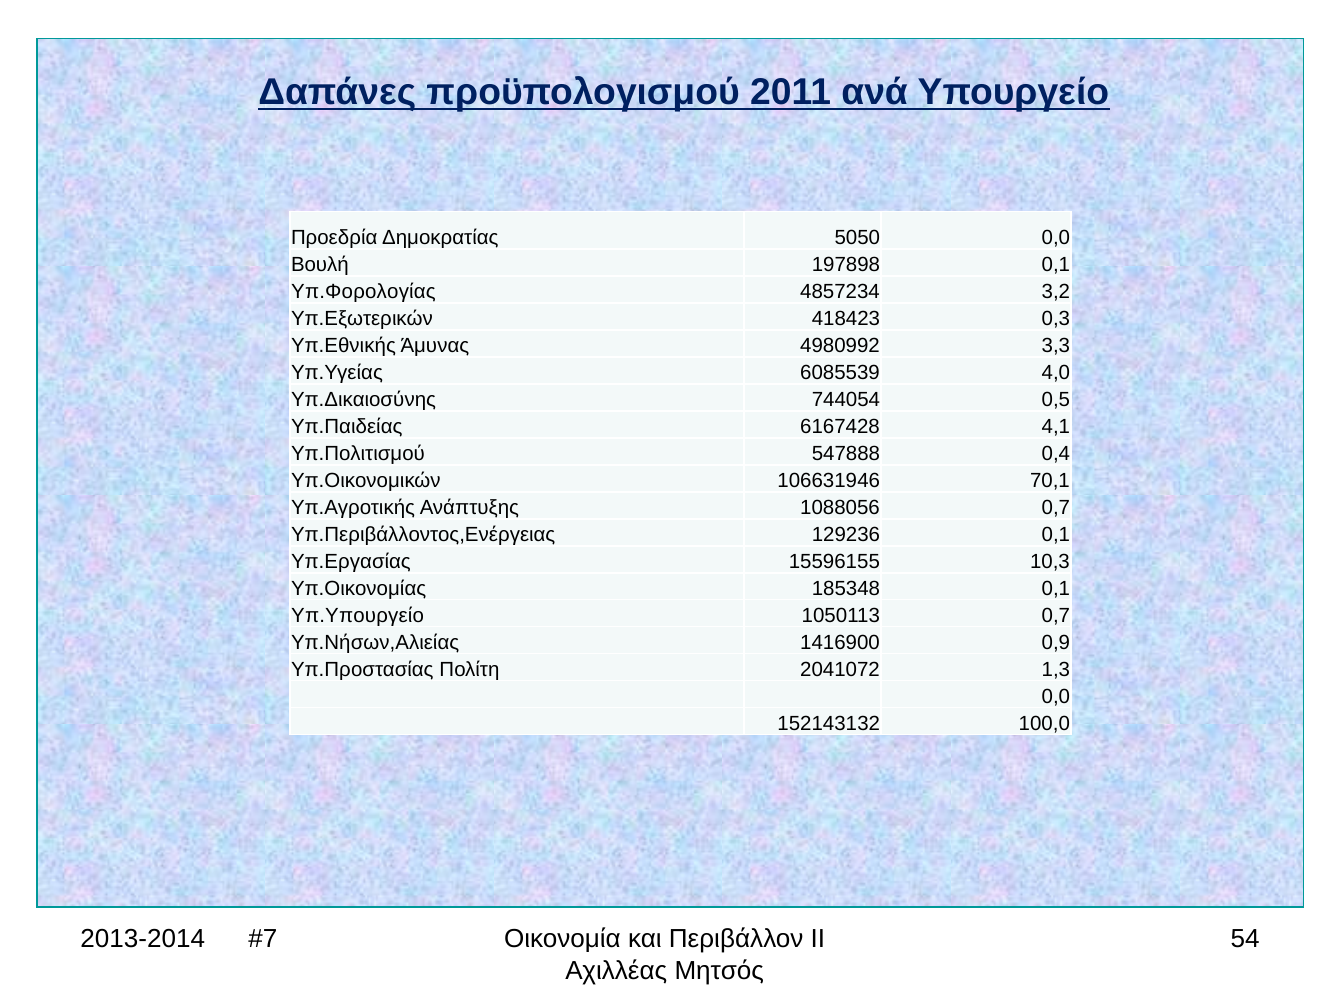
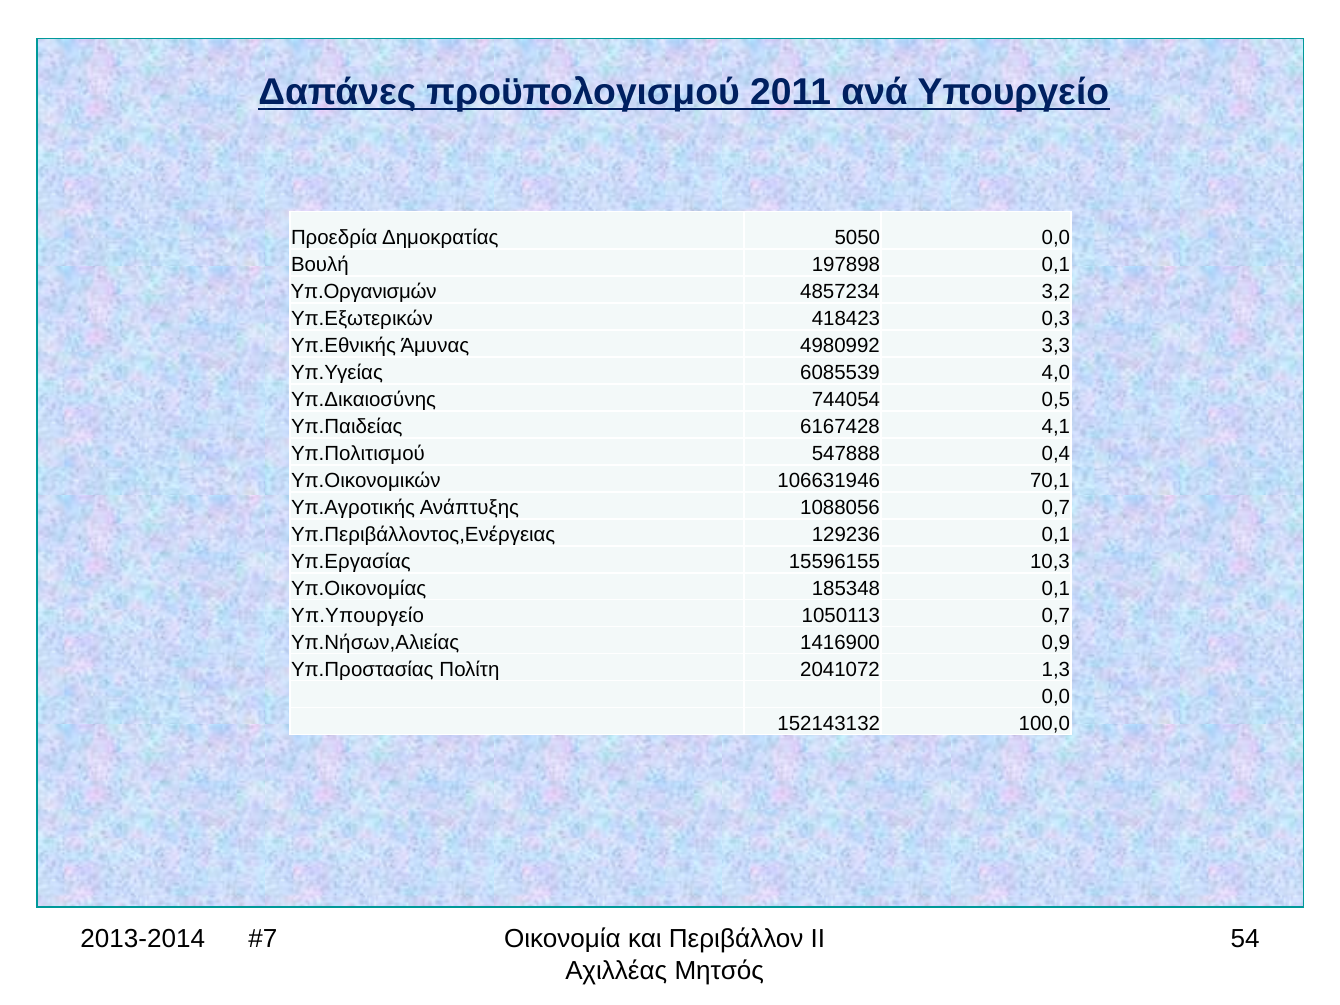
Υπ.Φορολογίας: Υπ.Φορολογίας -> Υπ.Οργανισμών (364, 292)
